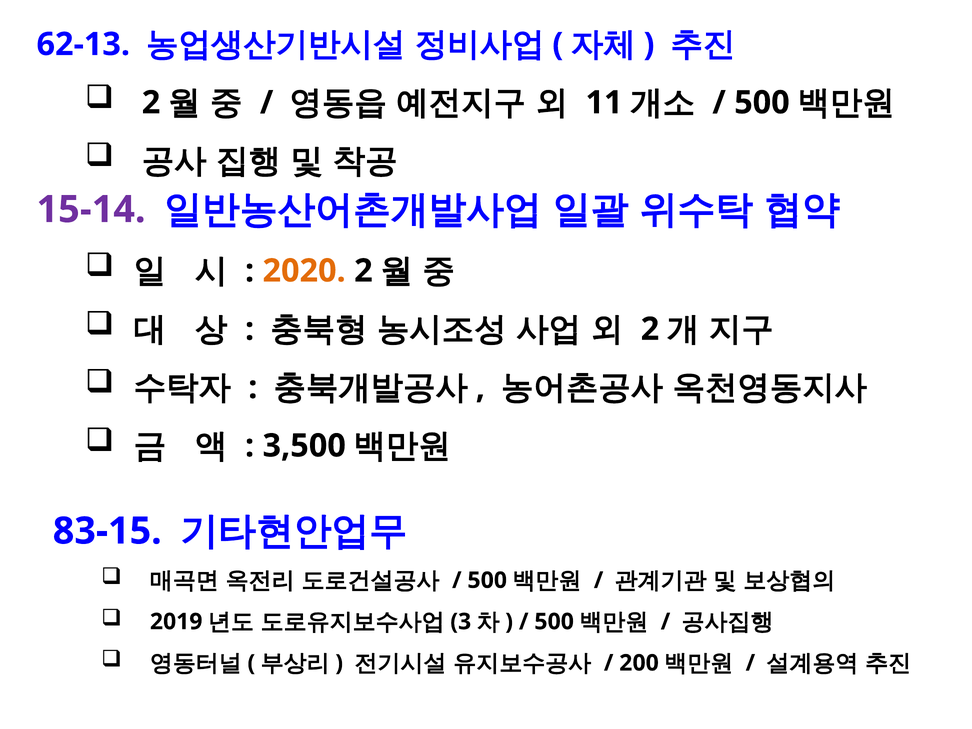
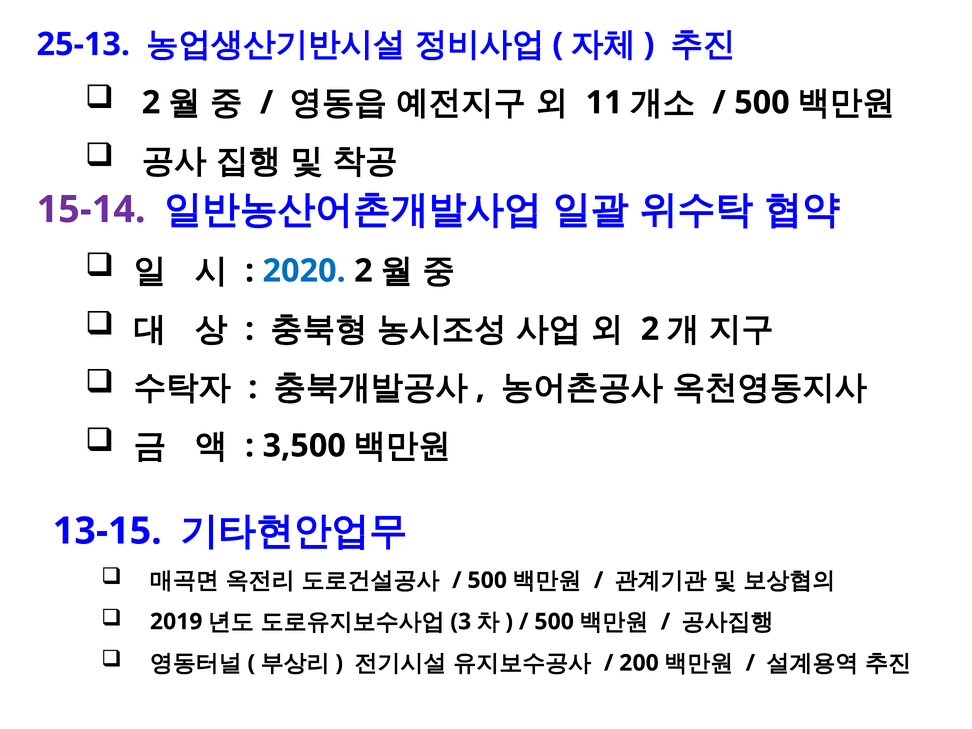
62-13: 62-13 -> 25-13 (83, 44)
2020 colour: orange -> blue (304, 271)
83-15: 83-15 -> 13-15 (107, 531)
